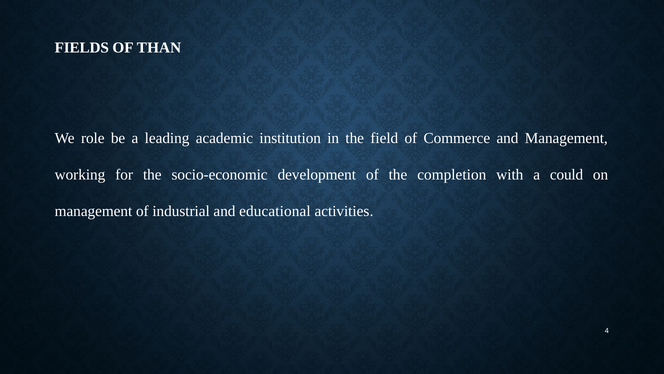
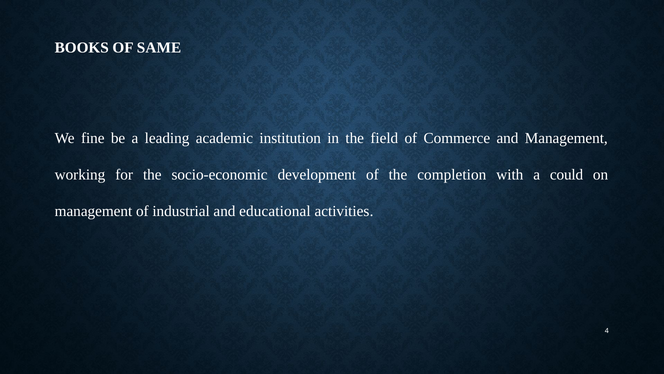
FIELDS: FIELDS -> BOOKS (82, 48)
THAN: THAN -> SAME (159, 48)
role: role -> fine (93, 138)
